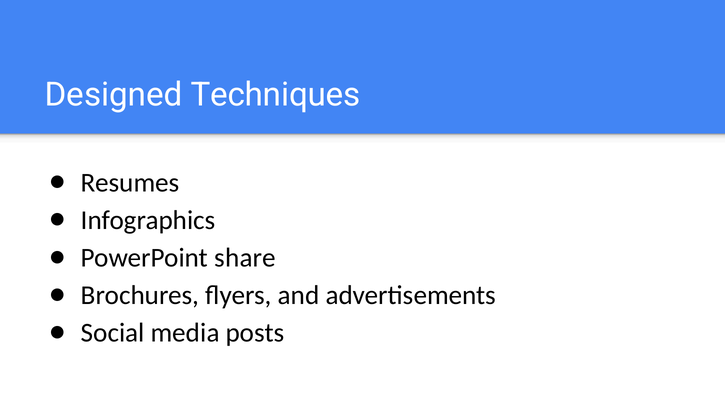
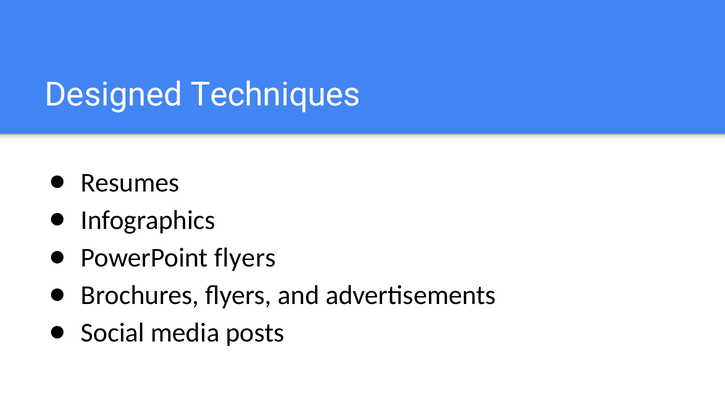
PowerPoint share: share -> flyers (245, 258)
